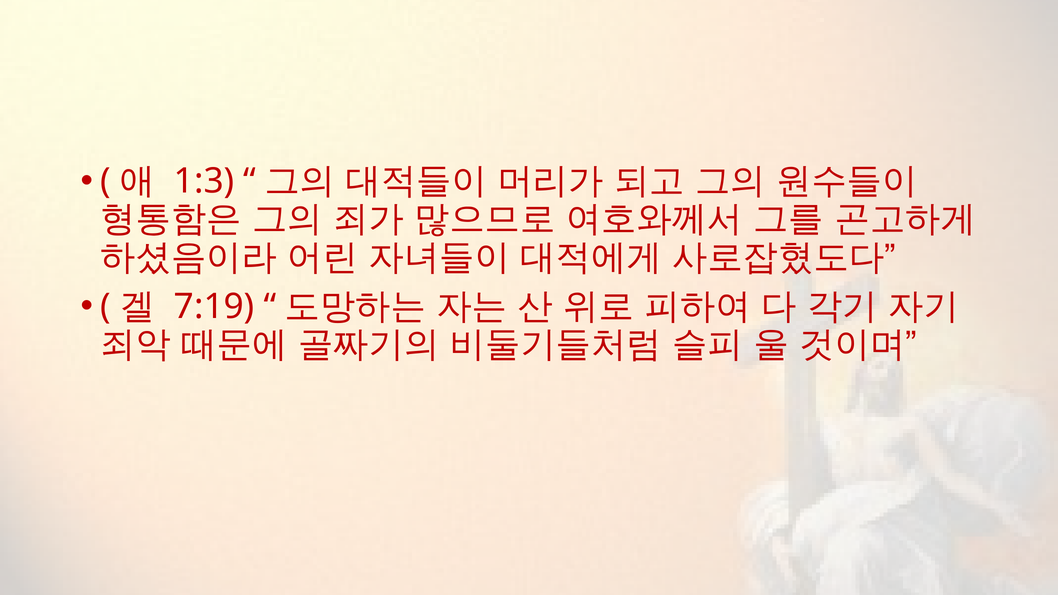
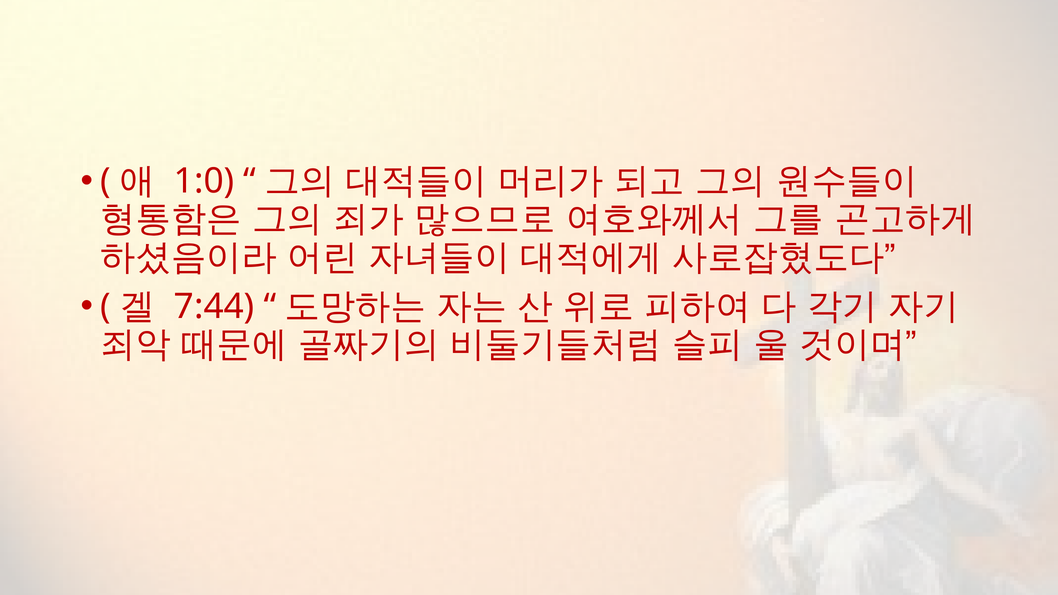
1:3: 1:3 -> 1:0 (204, 181)
7:19: 7:19 -> 7:44 (214, 307)
